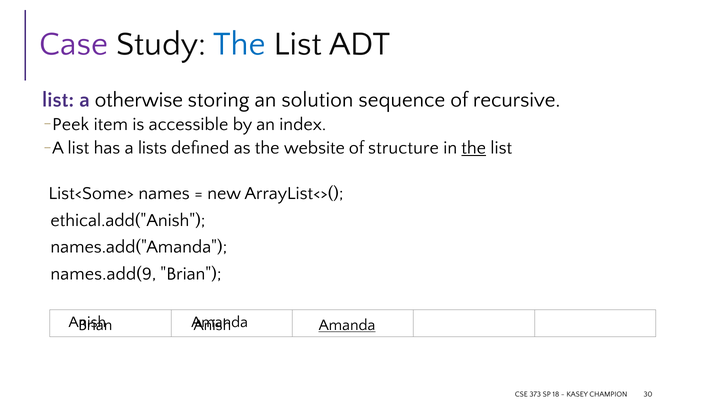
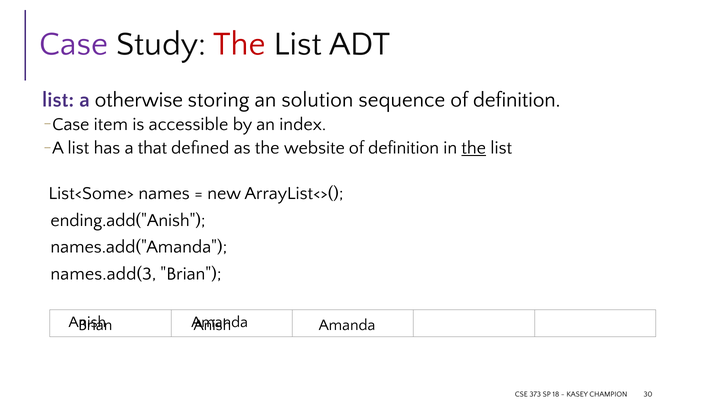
The colour: blue -> red (240, 44)
sequence of recursive: recursive -> definition (517, 100)
Peek: Peek -> Case (71, 124)
lists: lists -> that (152, 148)
structure: structure -> definition (404, 148)
ethical.add("Anish: ethical.add("Anish -> ending.add("Anish (128, 220)
names.add(9: names.add(9 -> names.add(3 (103, 274)
Amanda underline: present -> none (347, 325)
